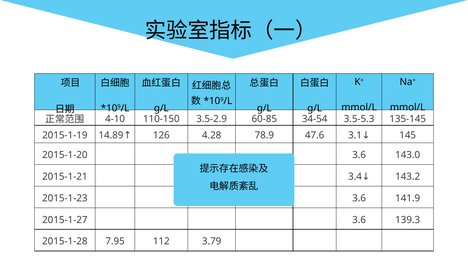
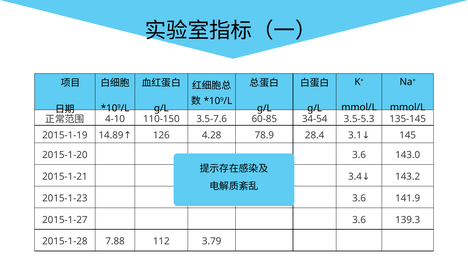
3.5-2.9: 3.5-2.9 -> 3.5-7.6 (212, 119)
47.6: 47.6 -> 28.4 (315, 136)
7.95: 7.95 -> 7.88 (115, 242)
